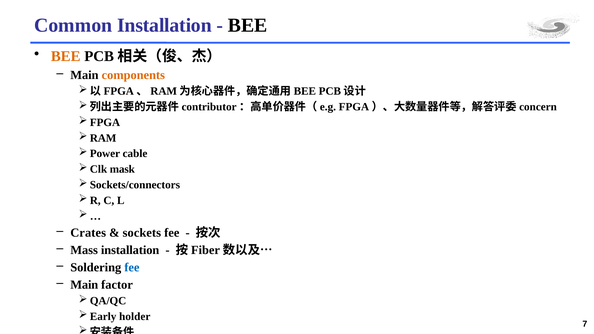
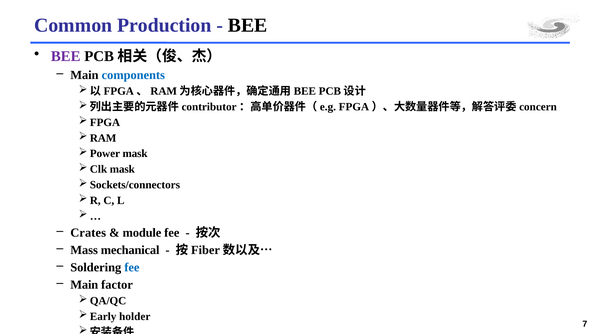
Common Installation: Installation -> Production (164, 25)
BEE colour: orange -> purple (66, 56)
components colour: orange -> blue (133, 75)
cable: cable -> mask (135, 154)
sockets: sockets -> module (142, 233)
Mass installation: installation -> mechanical (130, 250)
